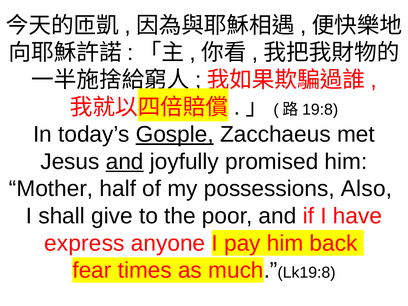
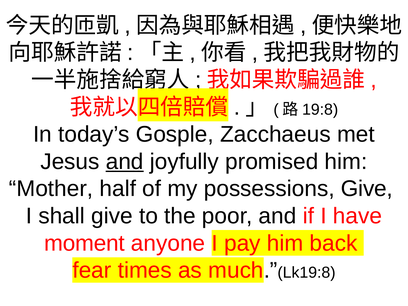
Gosple underline: present -> none (175, 134)
possessions Also: Also -> Give (367, 189)
express: express -> moment (85, 243)
